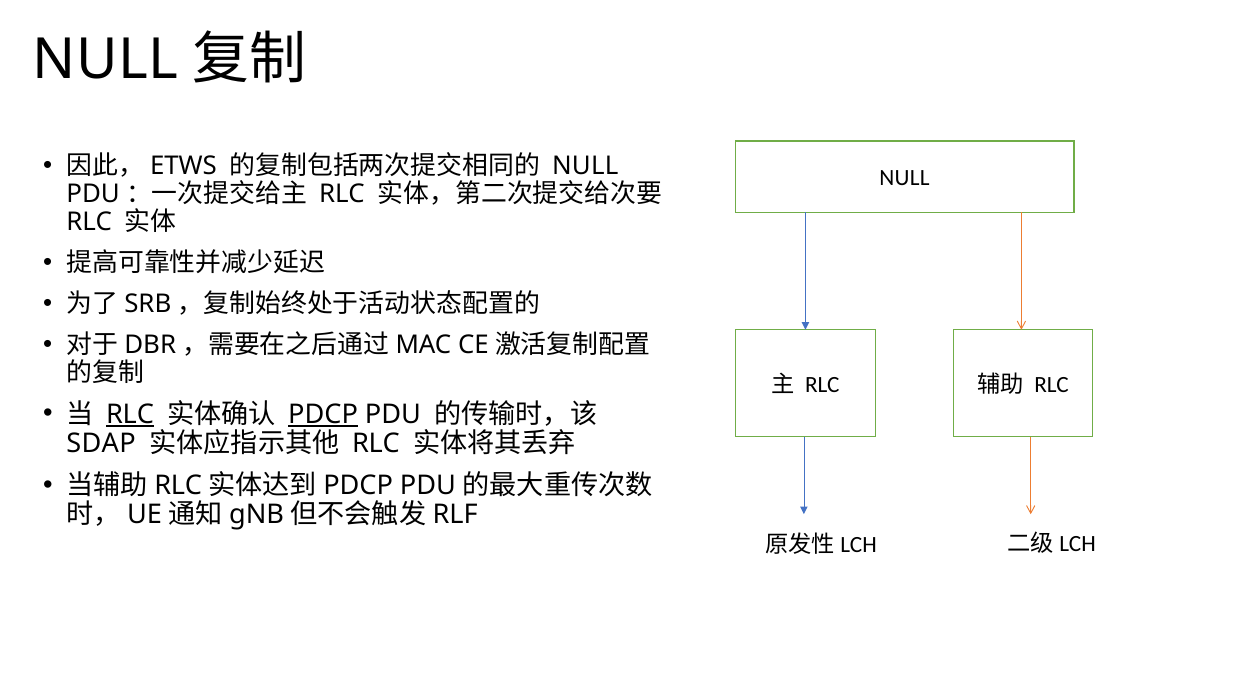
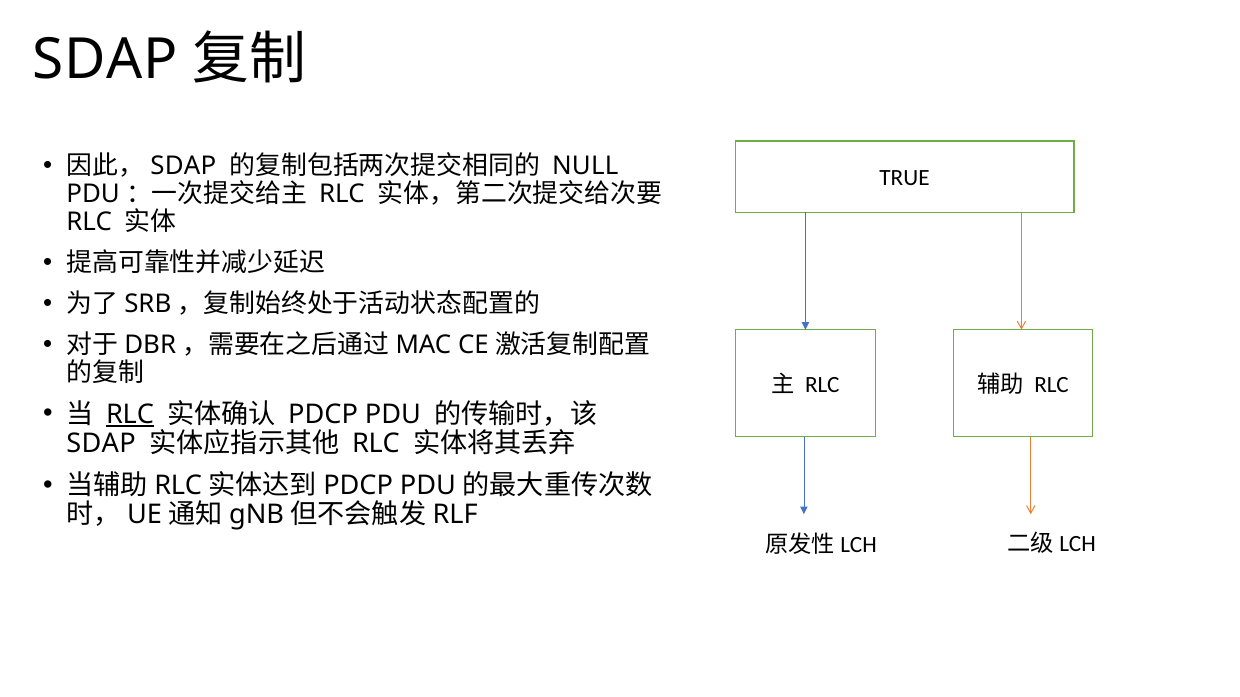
NULL: NULL -> SDAP (105, 60)
ETWS: ETWS -> SDAP (183, 166)
NULL: NULL -> TRUE (905, 178)
PDCP underline: present -> none (323, 414)
